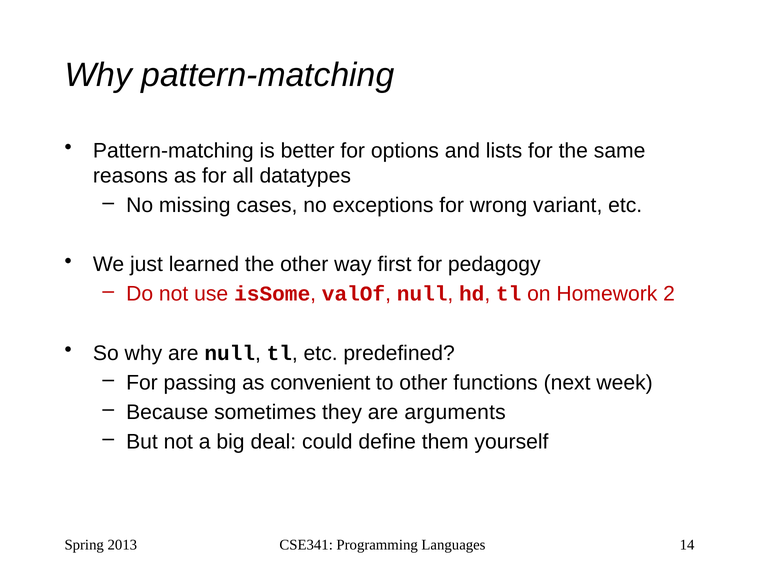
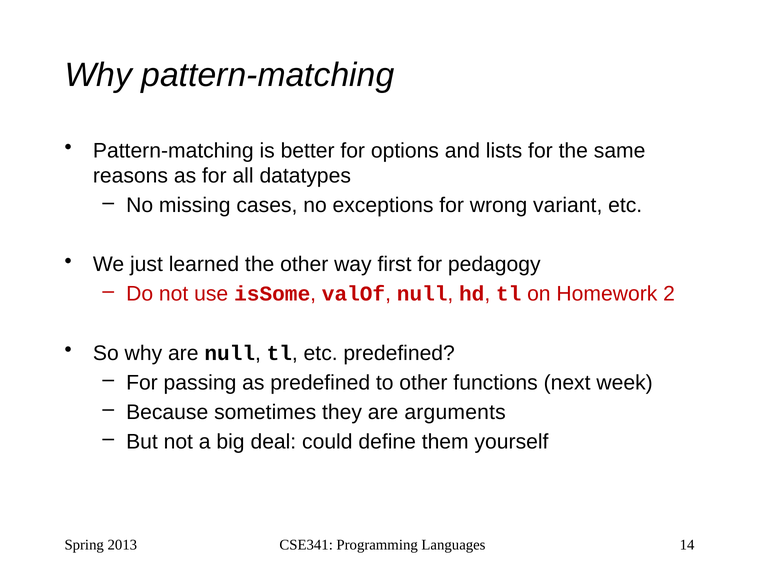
as convenient: convenient -> predefined (320, 383)
